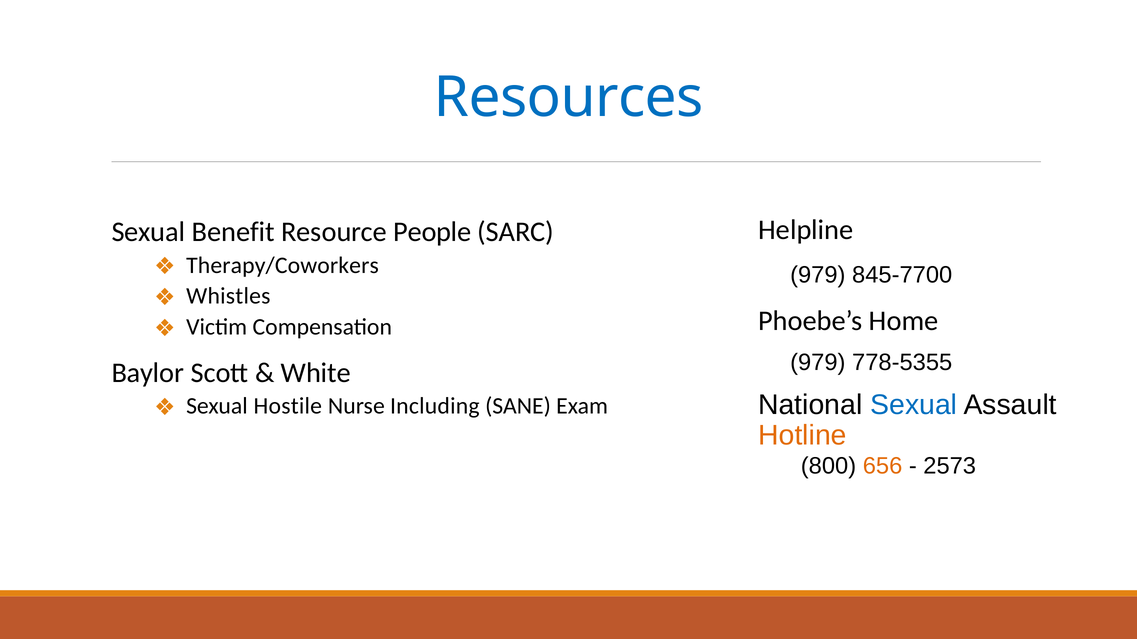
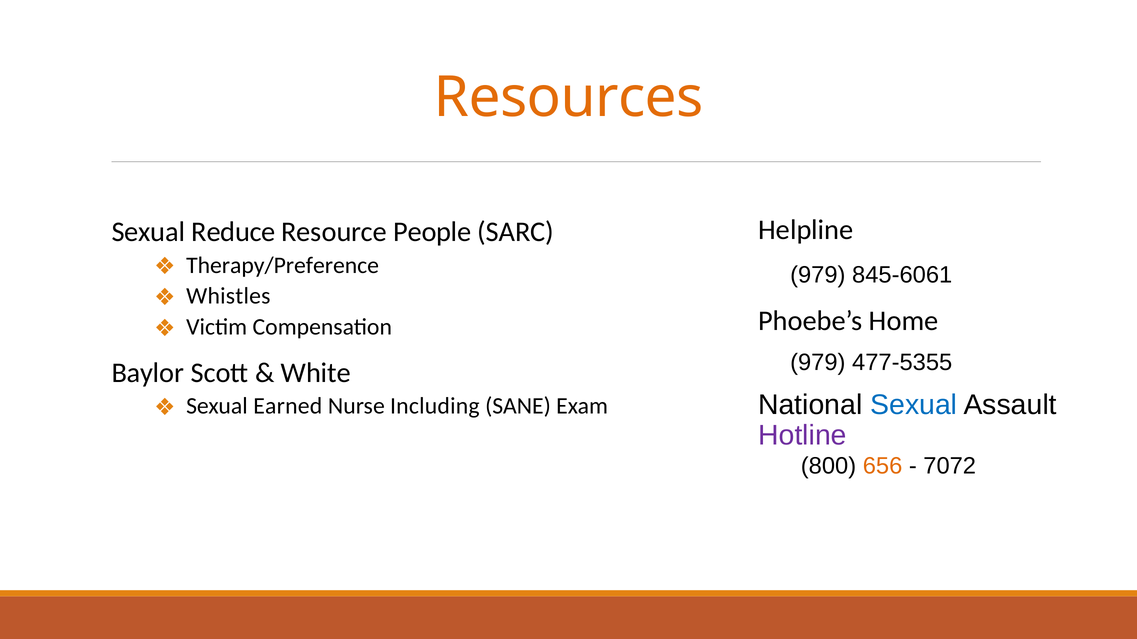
Resources colour: blue -> orange (569, 98)
Benefit: Benefit -> Reduce (233, 232)
Therapy/Coworkers: Therapy/Coworkers -> Therapy/Preference (283, 266)
845-7700: 845-7700 -> 845-6061 (902, 275)
778-5355: 778-5355 -> 477-5355 (902, 363)
Hostile: Hostile -> Earned (288, 406)
Hotline colour: orange -> purple (802, 436)
2573: 2573 -> 7072 (950, 466)
